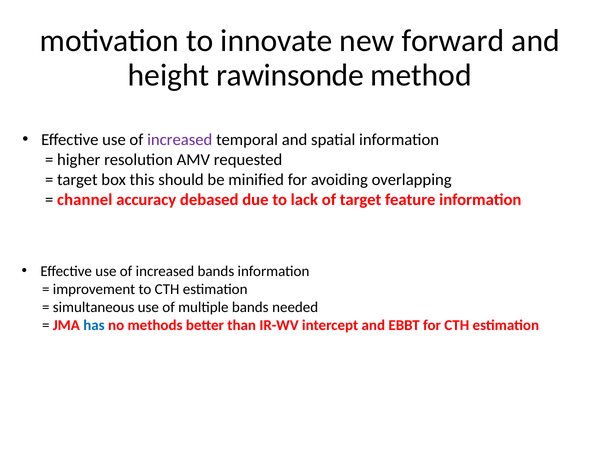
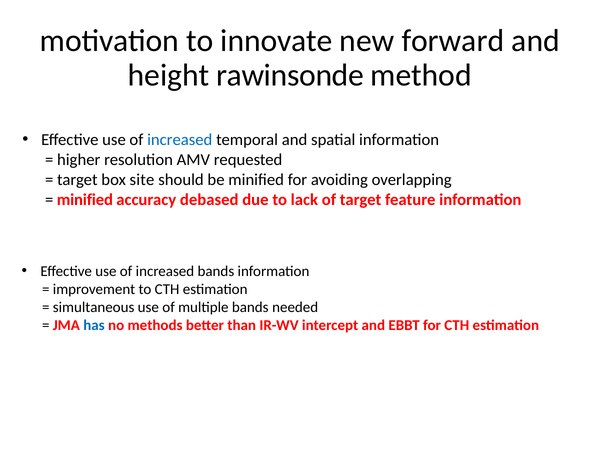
increased colour: purple -> blue (180, 140)
this: this -> site (142, 180)
channel: channel -> minified (85, 200)
